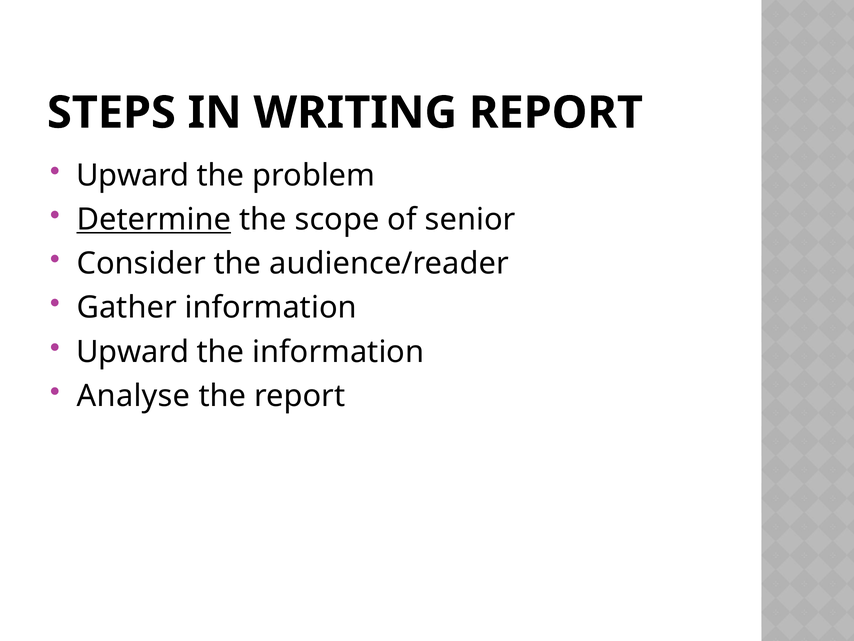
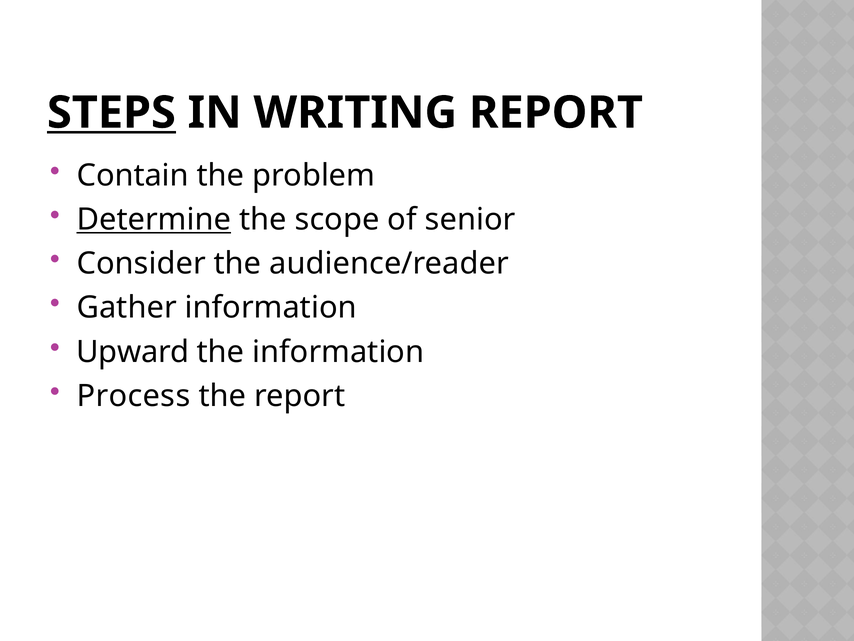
STEPS underline: none -> present (111, 113)
Upward: Upward -> Contain (133, 175)
Analyse: Analyse -> Process (134, 396)
